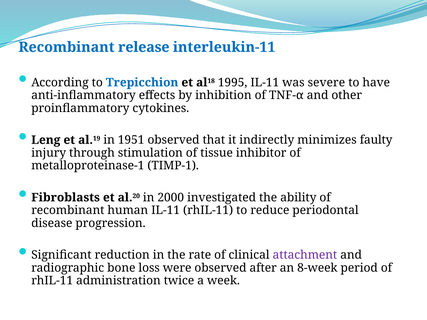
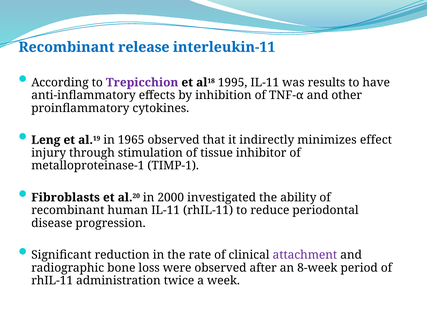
Trepicchion colour: blue -> purple (142, 83)
severe: severe -> results (326, 83)
1951: 1951 -> 1965 (131, 140)
faulty: faulty -> effect (376, 140)
